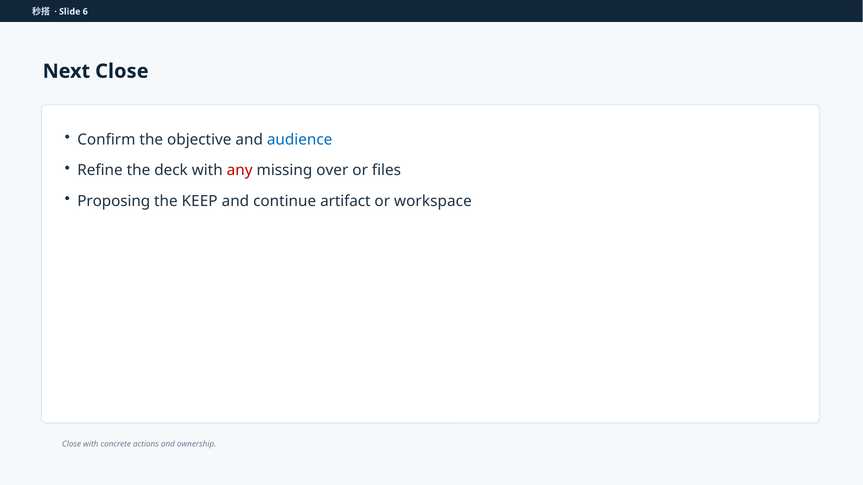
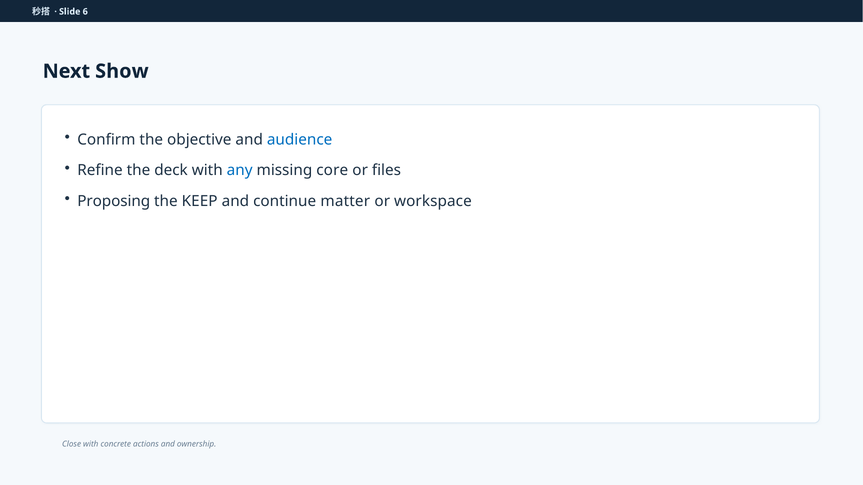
Next Close: Close -> Show (122, 71)
any colour: red -> blue (240, 171)
over: over -> core (332, 171)
artifact: artifact -> matter (345, 202)
